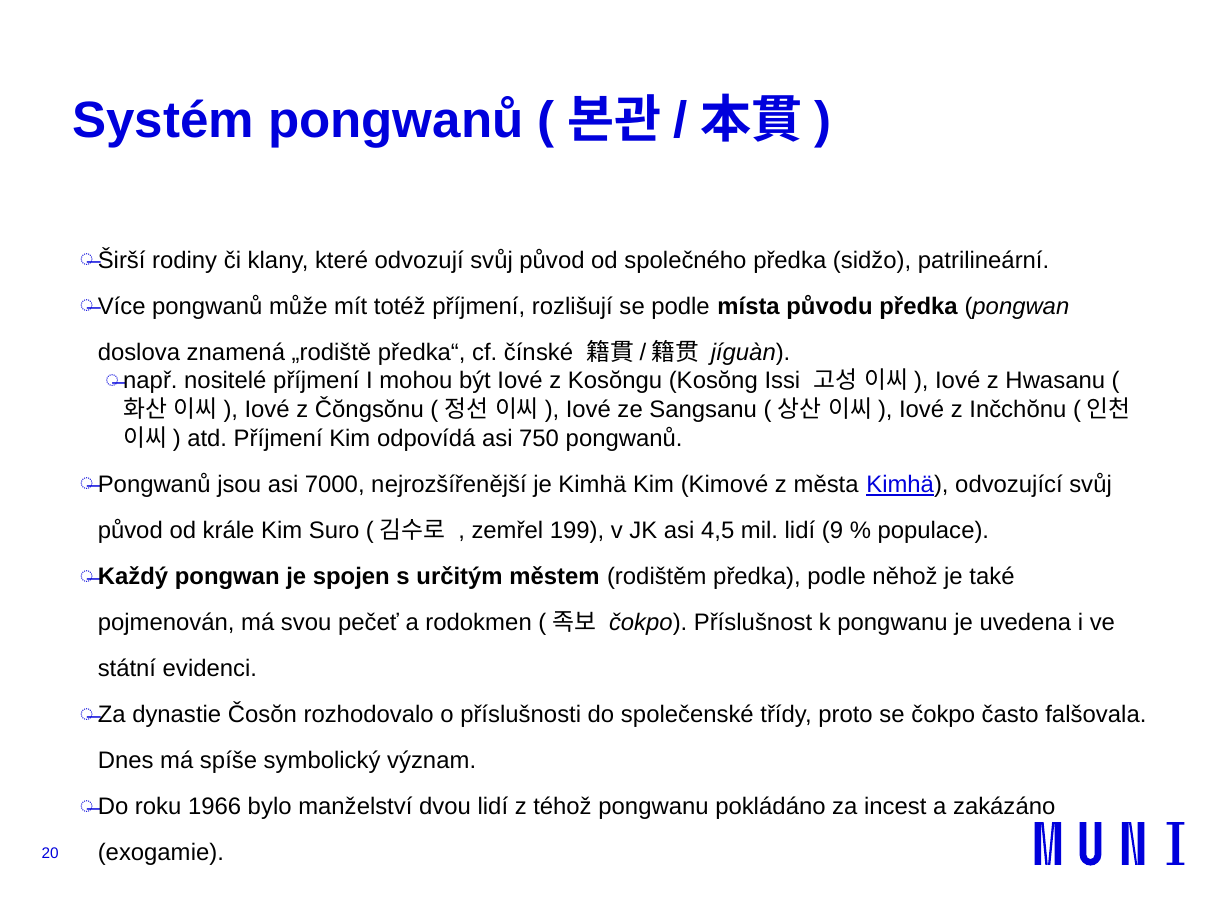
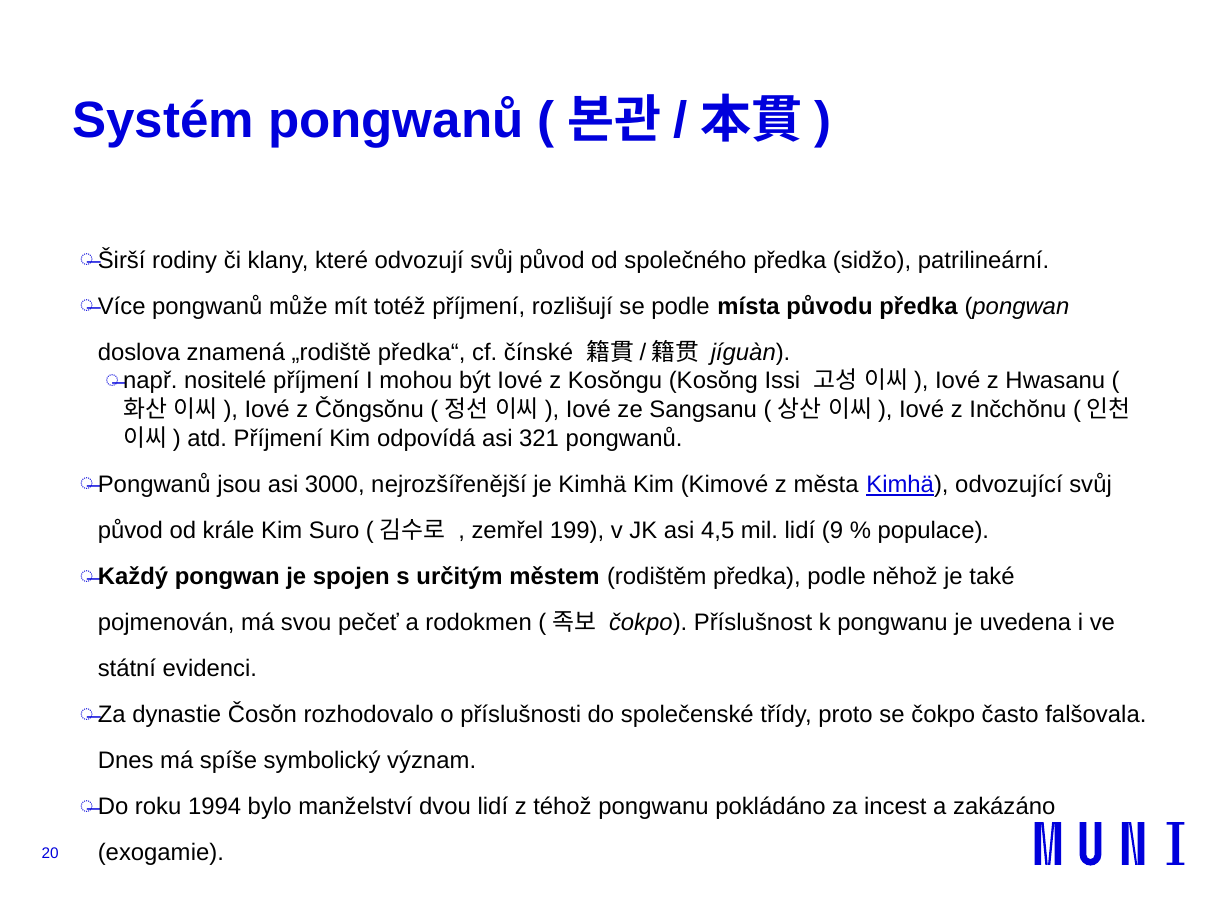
750: 750 -> 321 (539, 438)
7000: 7000 -> 3000 (335, 484)
1966: 1966 -> 1994 (215, 807)
